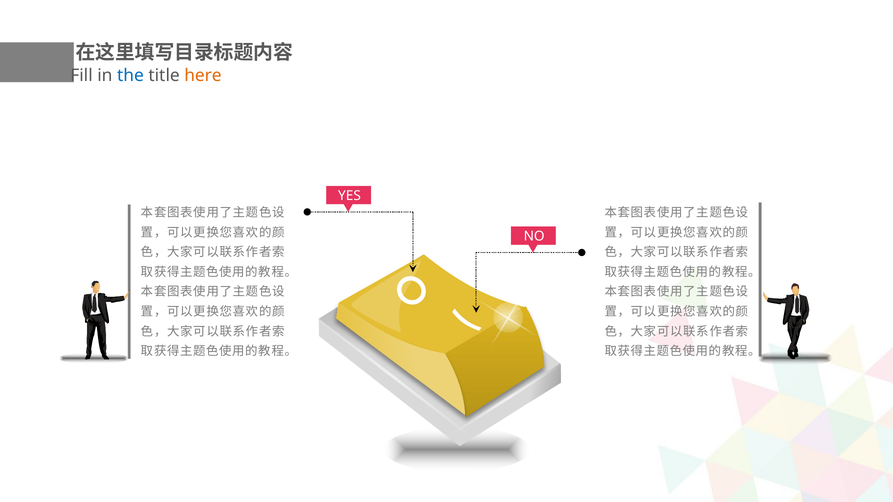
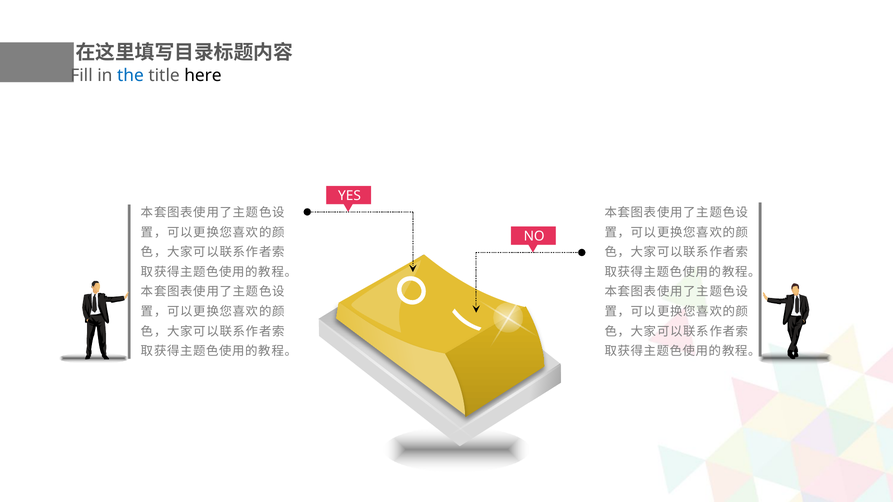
here colour: orange -> black (203, 75)
